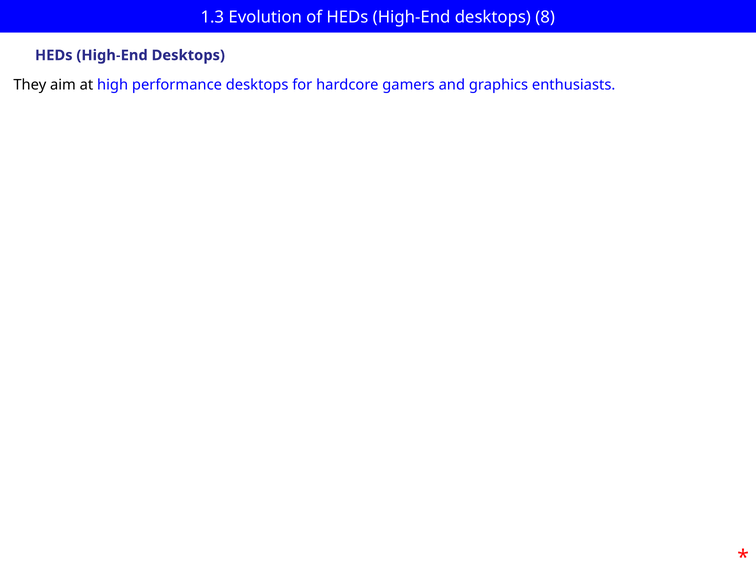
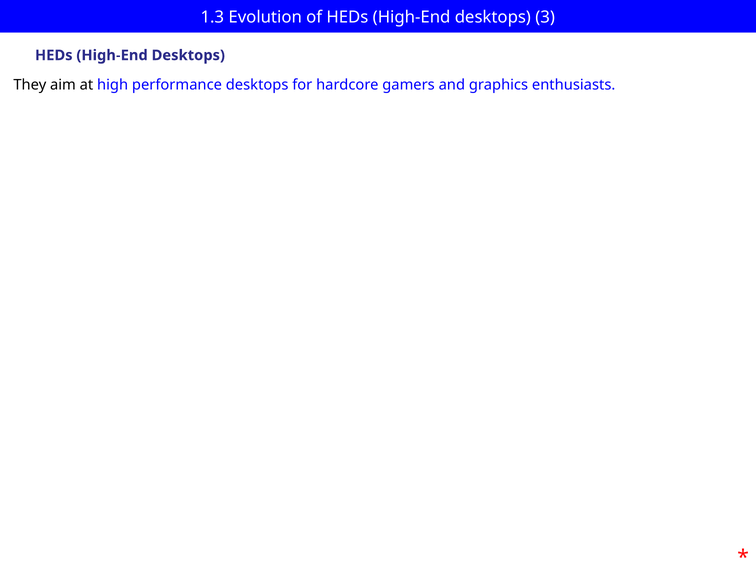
8: 8 -> 3 (545, 17)
